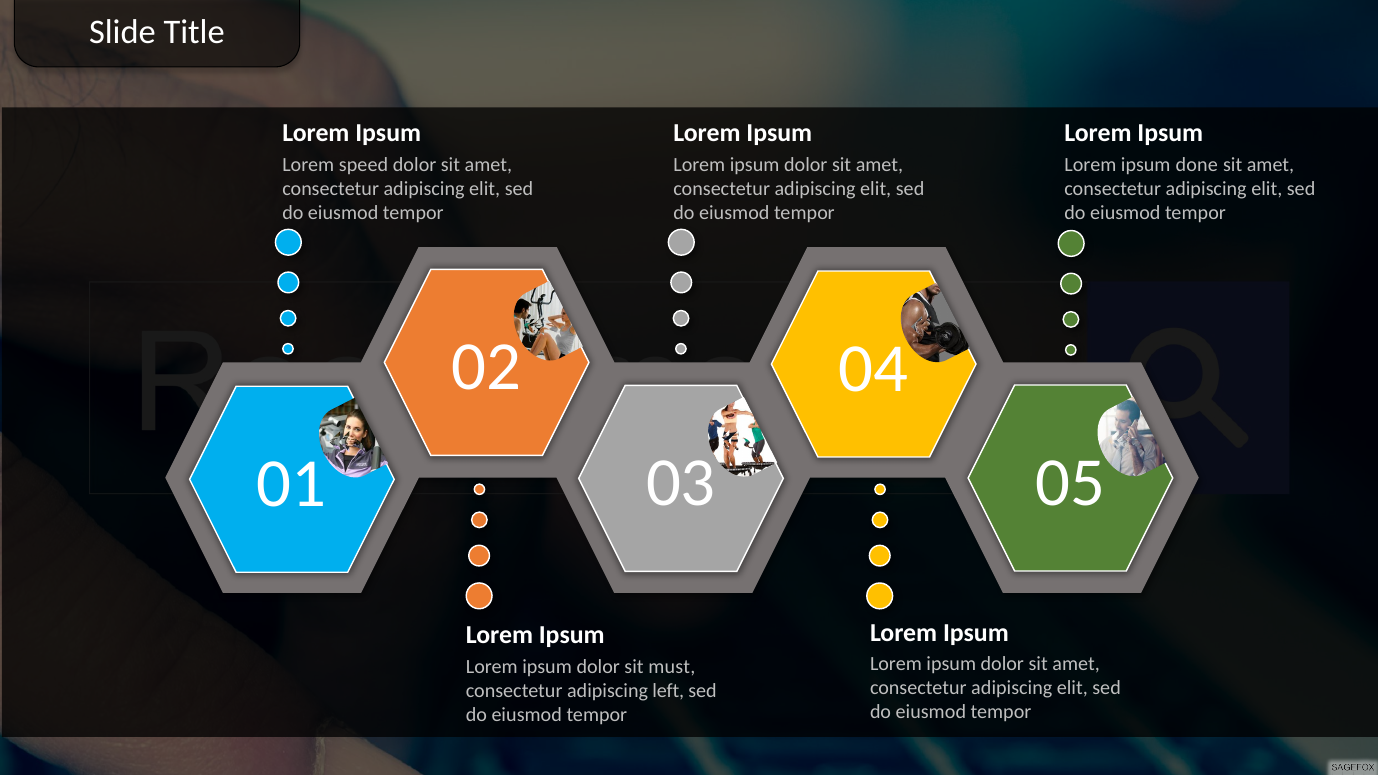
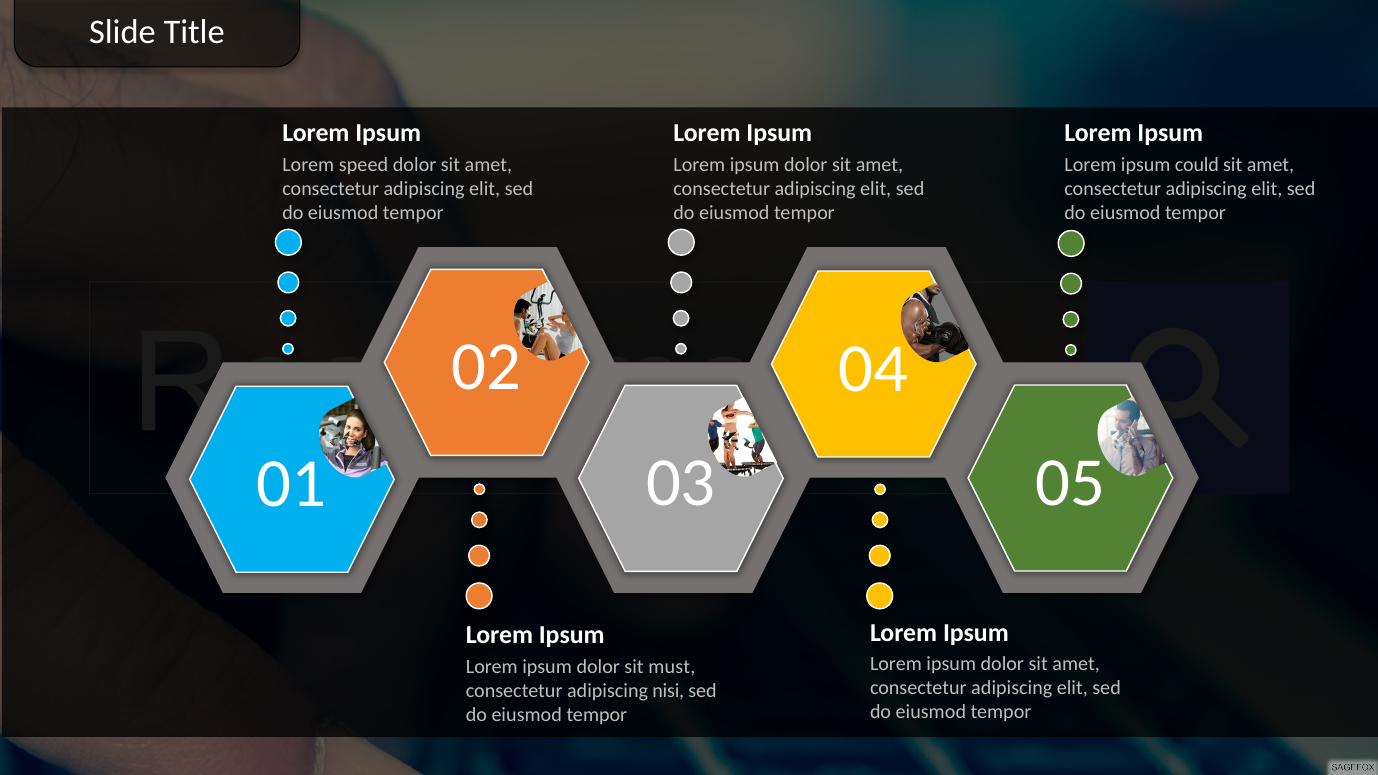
done: done -> could (1197, 165)
left: left -> nisi (668, 691)
